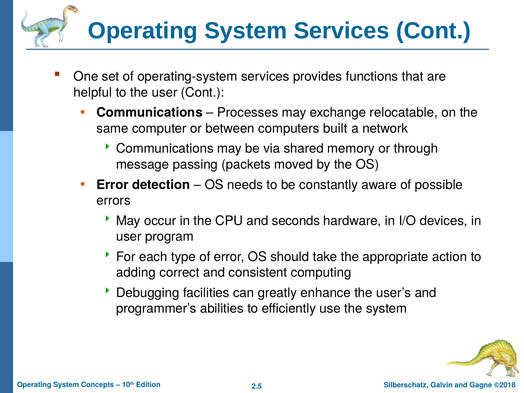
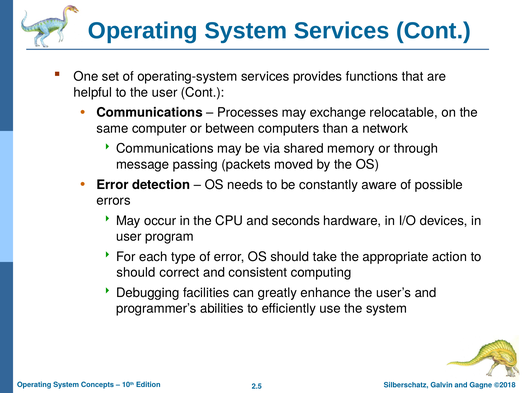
built: built -> than (335, 128)
adding: adding -> should (136, 272)
